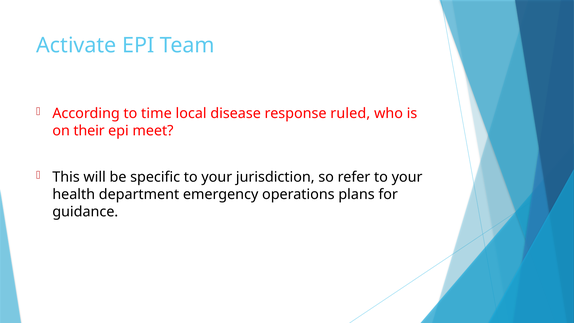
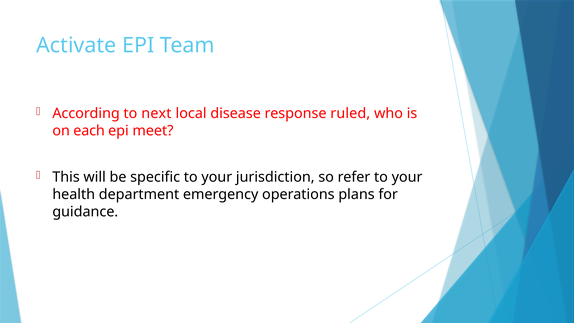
time: time -> next (156, 113)
their: their -> each (89, 131)
